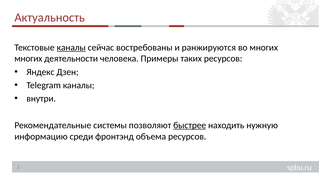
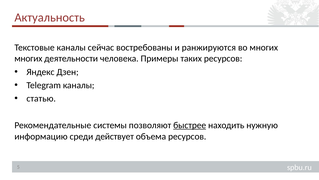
каналы underline: present -> none (71, 47)
внутри: внутри -> статью (41, 98)
фронтэнд: фронтэнд -> действует (115, 136)
